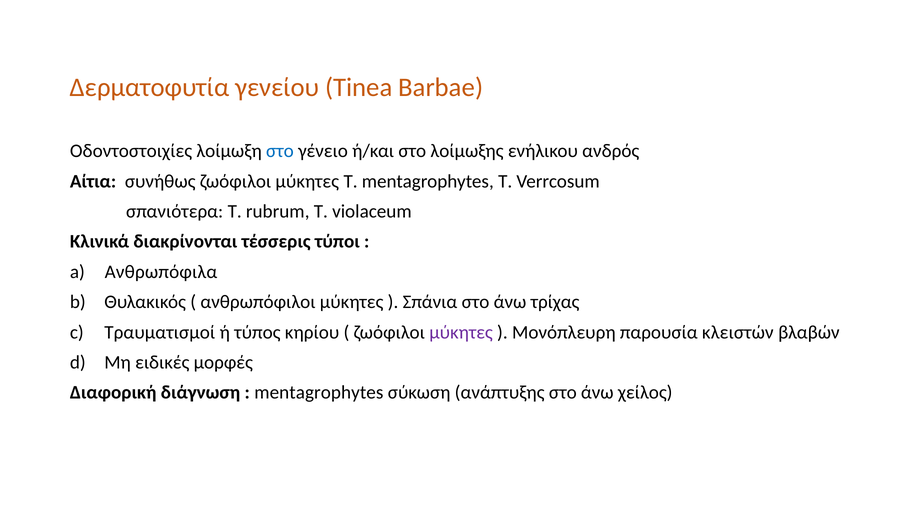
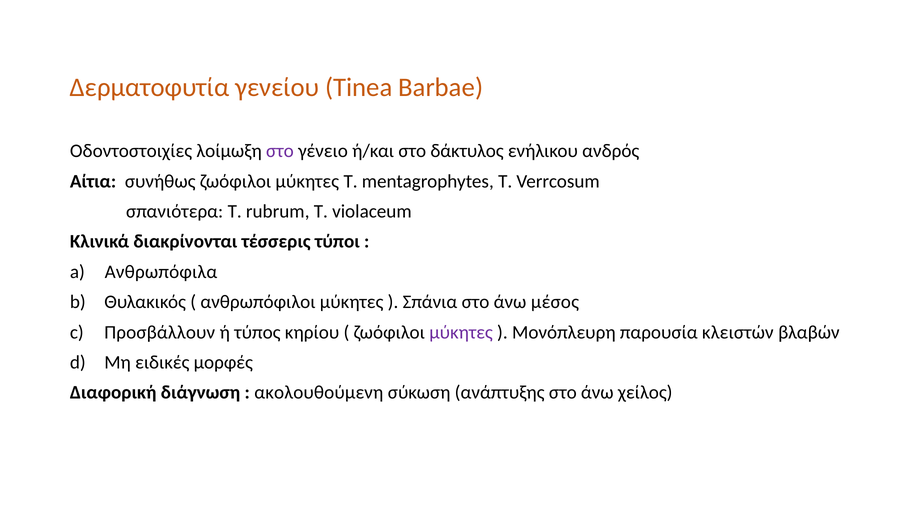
στο colour: blue -> purple (280, 151)
λοίμωξης: λοίμωξης -> δάκτυλος (467, 151)
τρίχας: τρίχας -> μέσος (555, 302)
Τραυματισμοί: Τραυματισμοί -> Προσβάλλουν (160, 332)
mentagrophytes: mentagrophytes -> ακολουθούμενη (319, 392)
